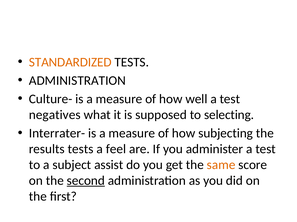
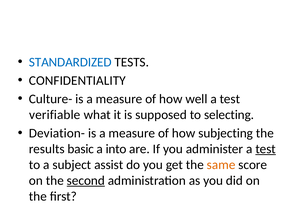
STANDARDIZED colour: orange -> blue (70, 62)
ADMINISTRATION: ADMINISTRATION -> CONFIDENTIALITY (77, 81)
negatives: negatives -> verifiable (55, 115)
Interrater-: Interrater- -> Deviation- (57, 134)
results tests: tests -> basic (81, 149)
feel: feel -> into (116, 149)
test underline: none -> present (266, 149)
